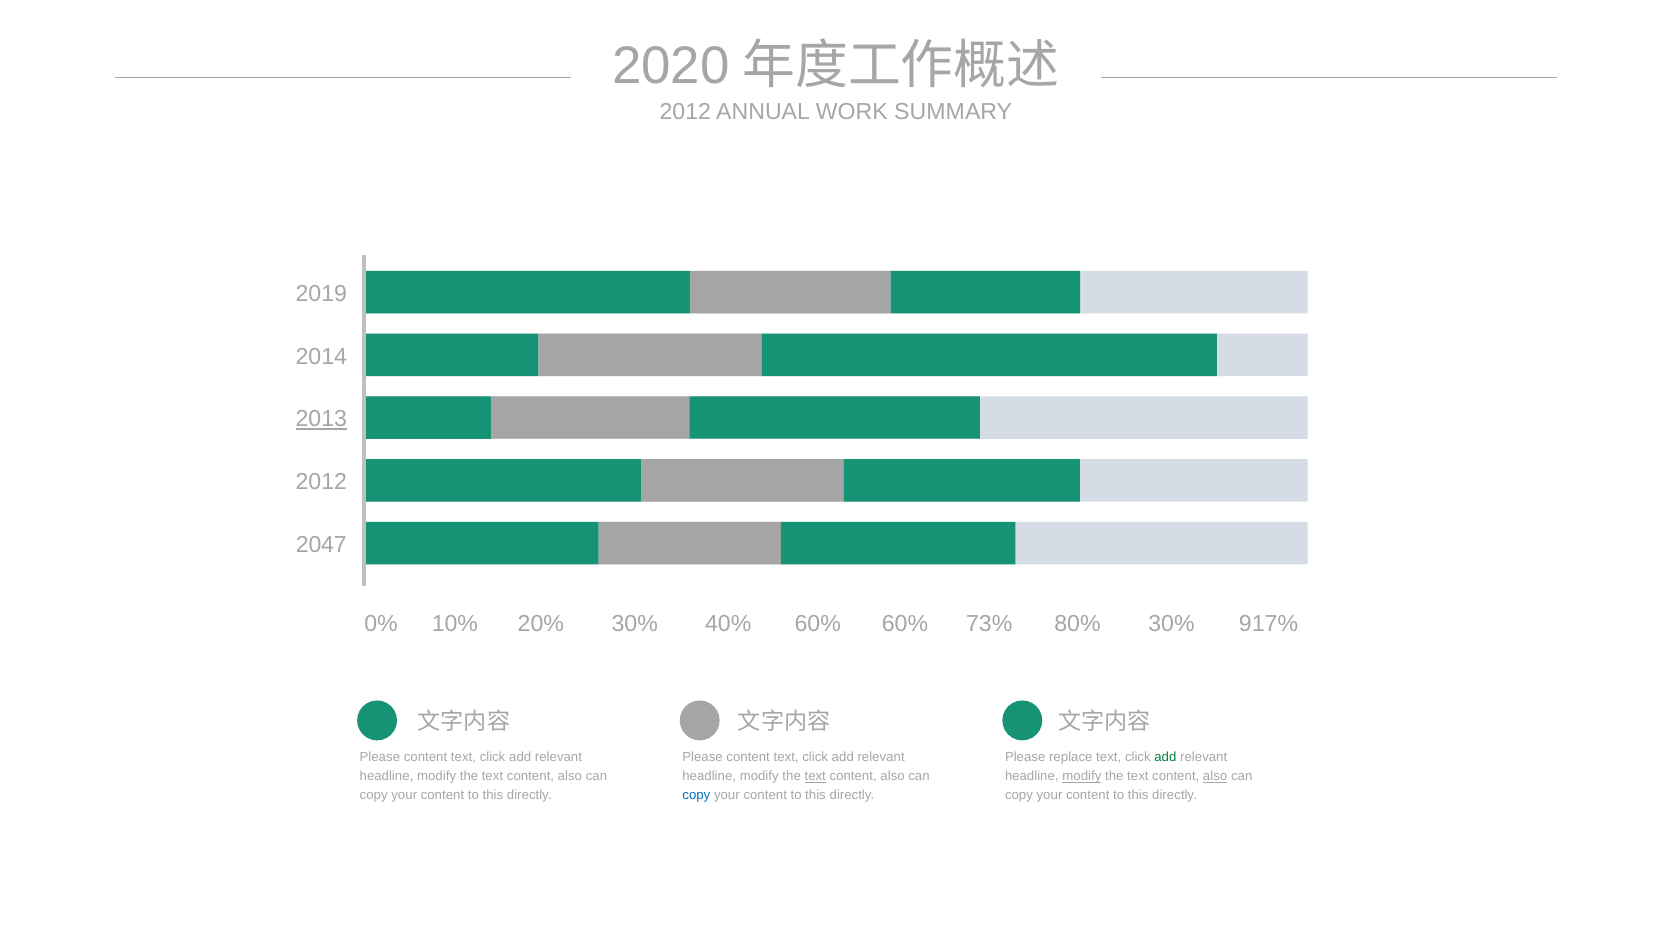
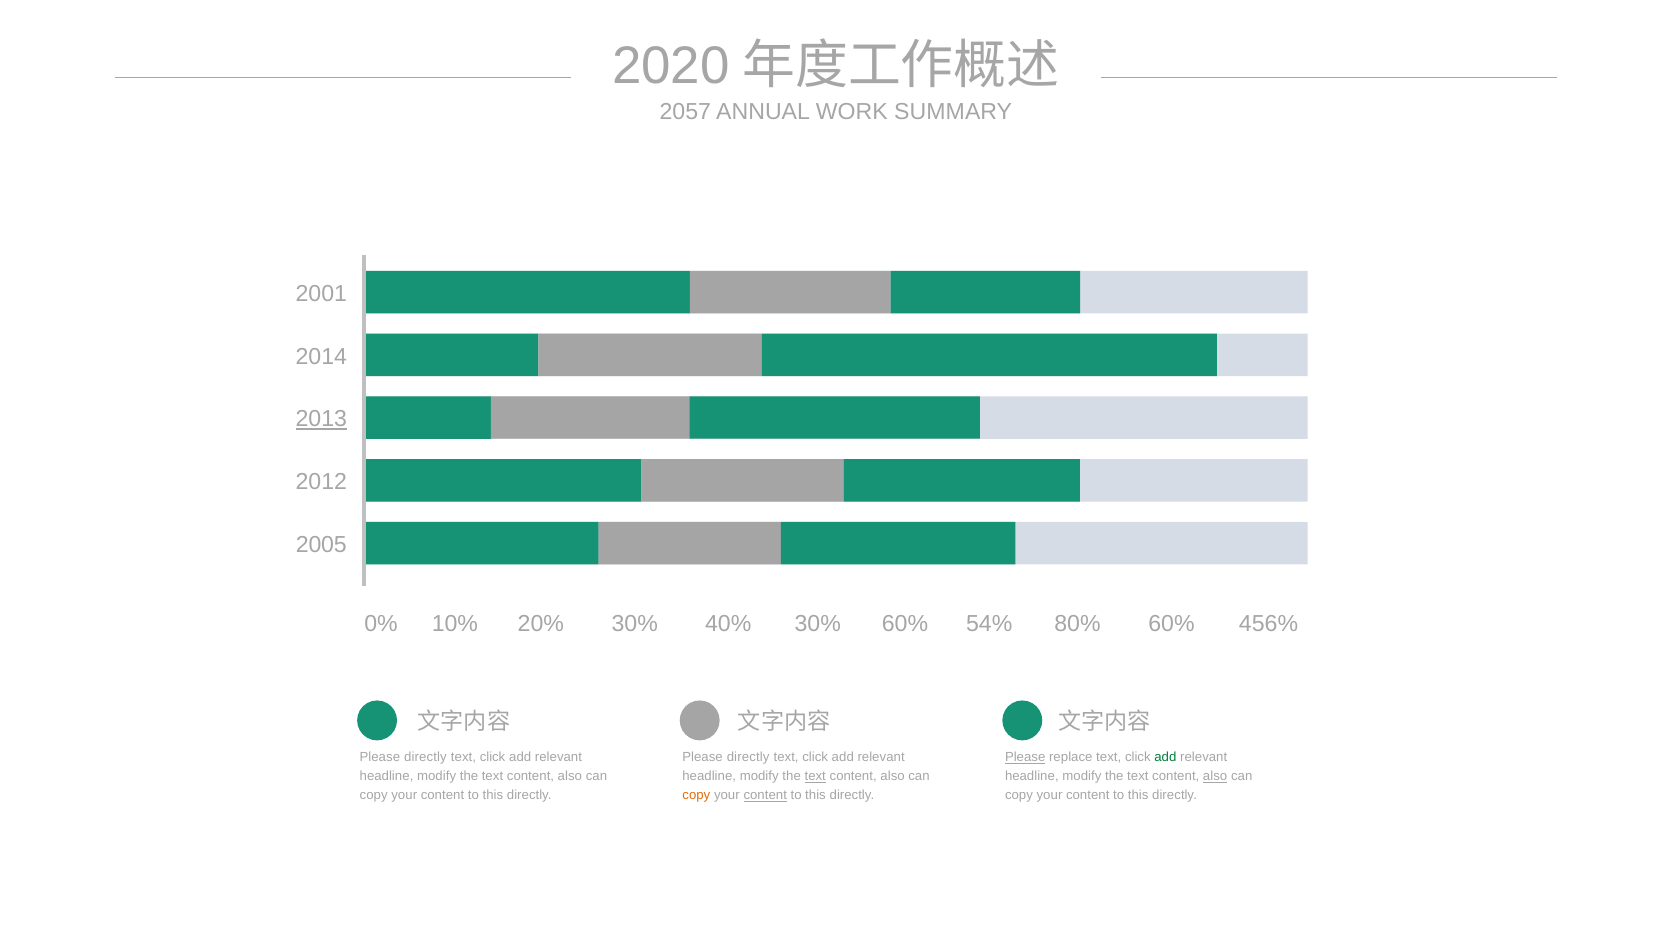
2012: 2012 -> 2057 (685, 112)
2019: 2019 -> 2001 (321, 294)
2047: 2047 -> 2005 (321, 544)
40% 60%: 60% -> 30% (818, 623)
73%: 73% -> 54% (989, 623)
80% 30%: 30% -> 60% (1171, 623)
917%: 917% -> 456% (1268, 623)
content: content -> directly (425, 757)
content: content -> directly (748, 757)
Please underline: none -> present (1025, 757)
modify underline: present -> none (1082, 776)
copy colour: blue -> orange (696, 795)
content underline: none -> present (765, 795)
